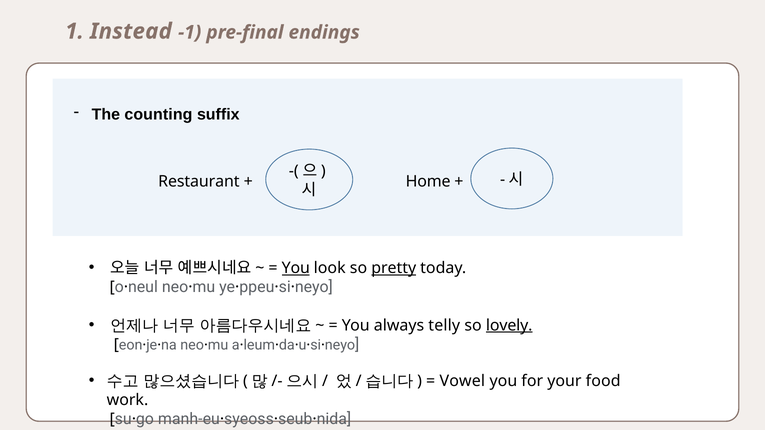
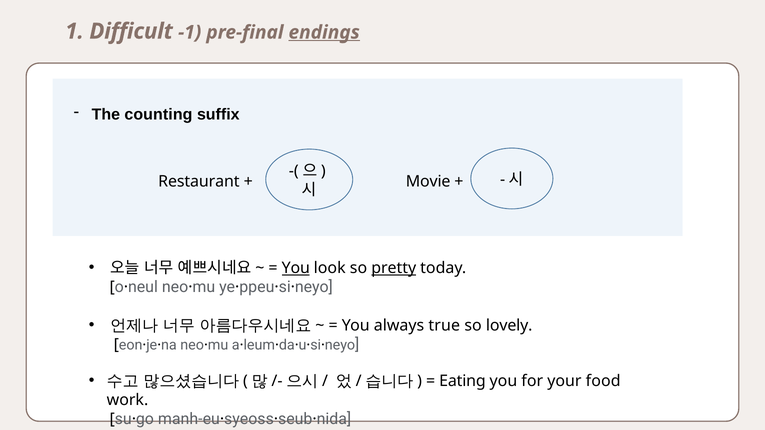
Instead: Instead -> Difficult (131, 31)
endings underline: none -> present (324, 32)
Home: Home -> Movie (428, 182)
telly: telly -> true (444, 326)
lovely underline: present -> none (509, 326)
Vowel: Vowel -> Eating (462, 381)
